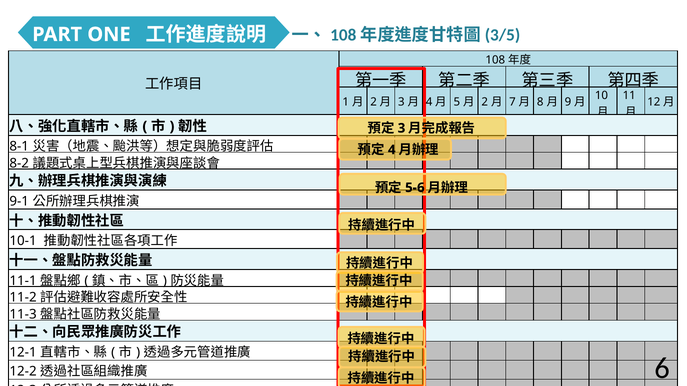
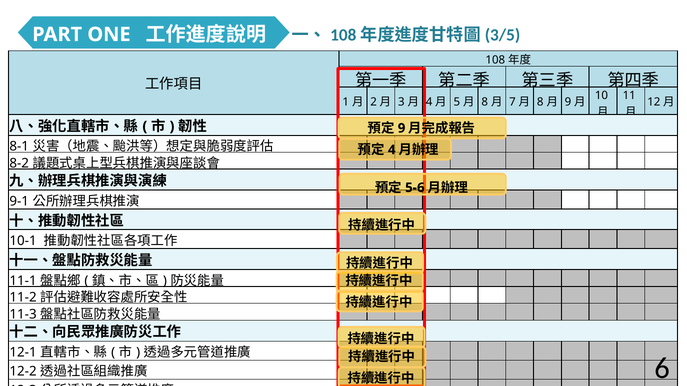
2: 2 -> 8 (485, 102)
3: 3 -> 9 (402, 128)
